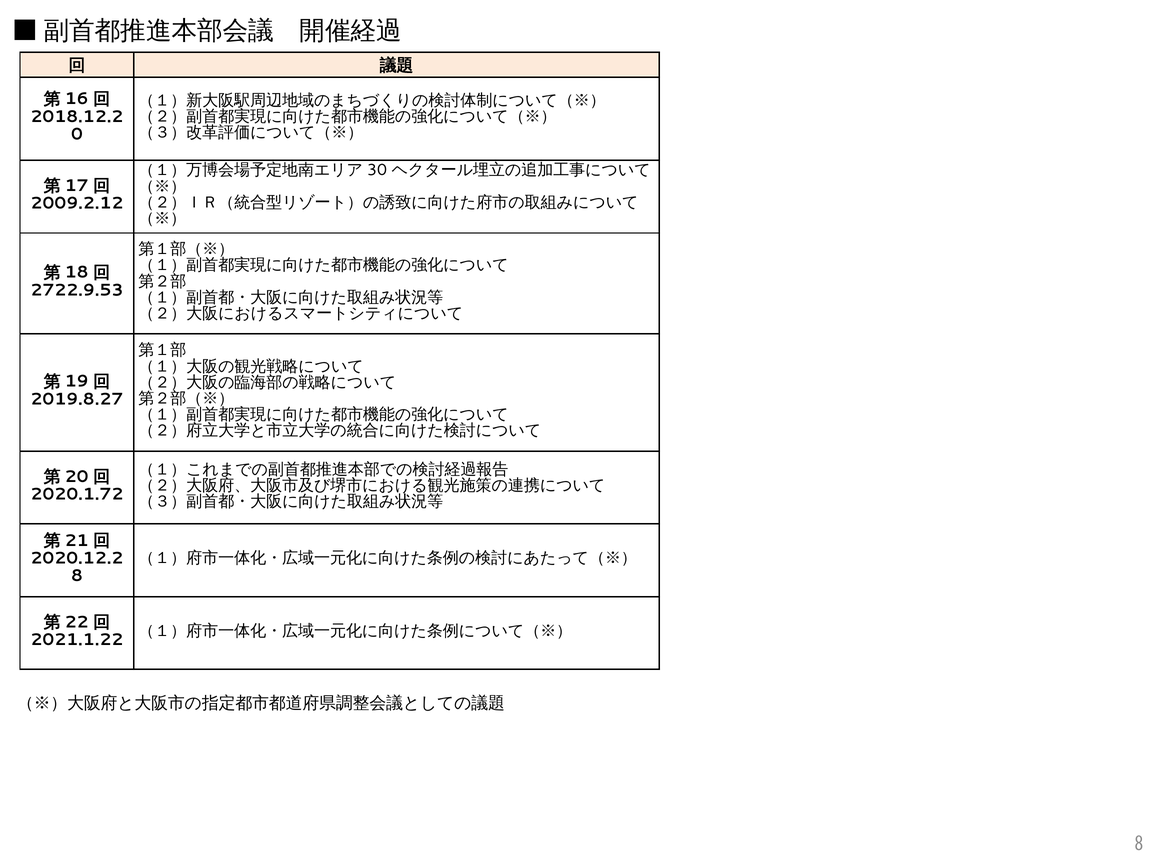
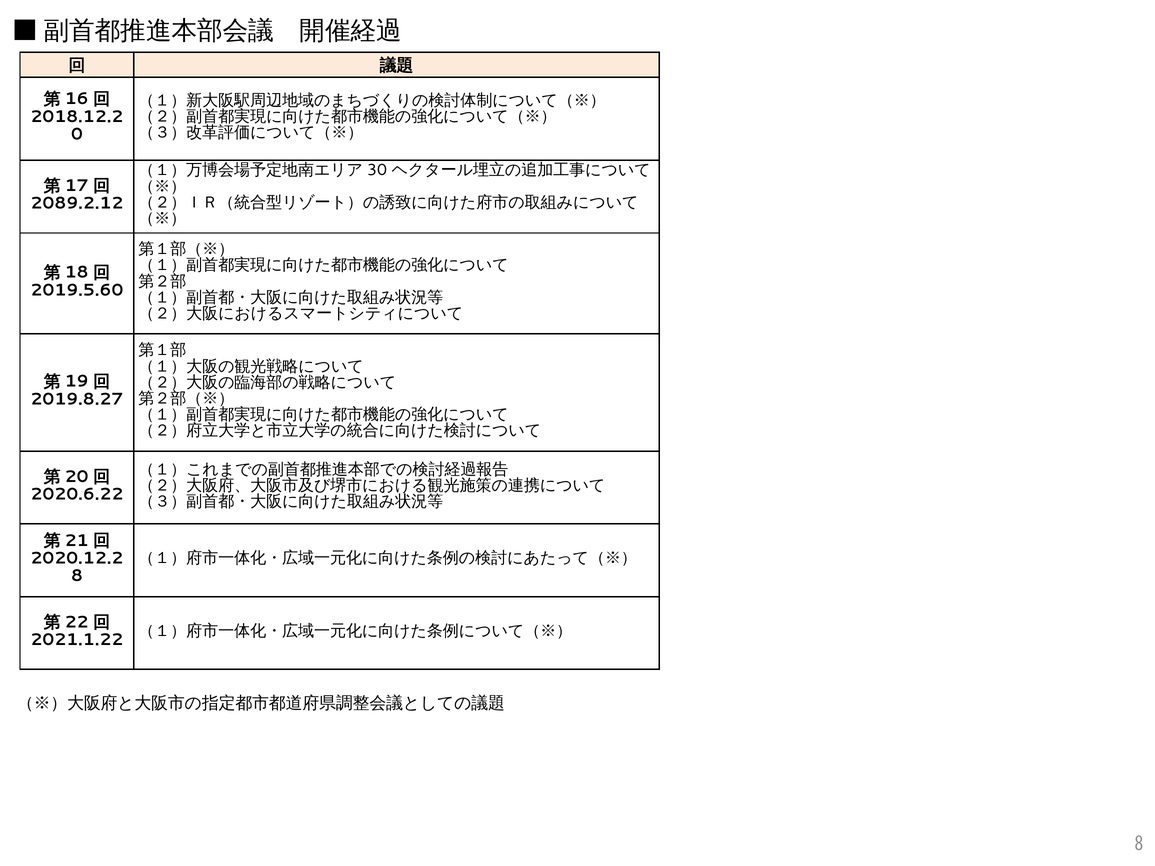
2009.2.12: 2009.2.12 -> 2089.2.12 (77, 203)
2722.9.53: 2722.9.53 -> 2019.5.60 (77, 290)
2020.1.72: 2020.1.72 -> 2020.6.22 (77, 494)
